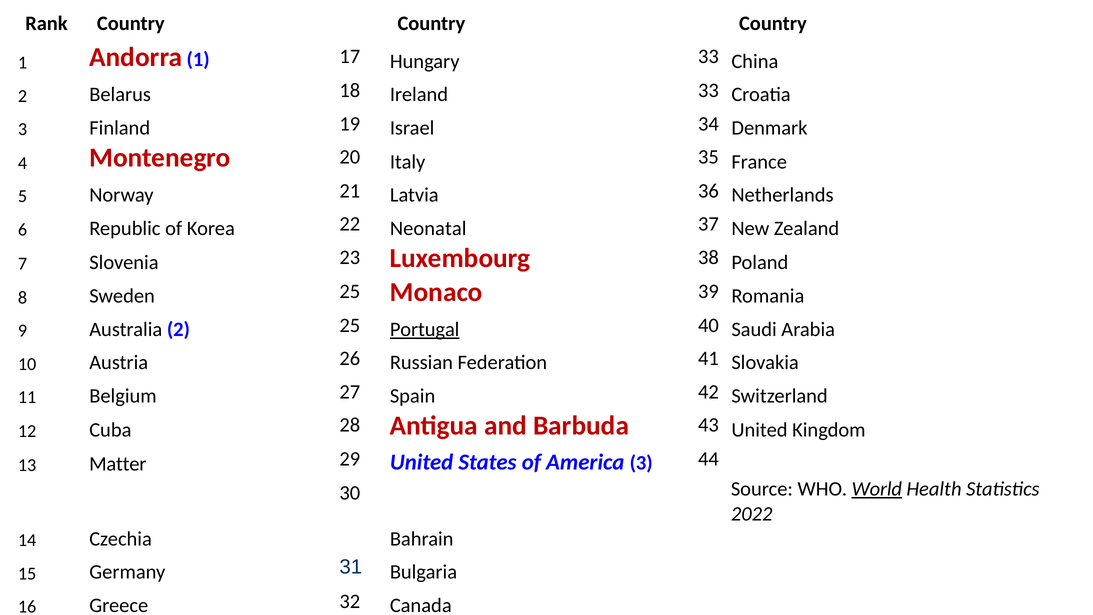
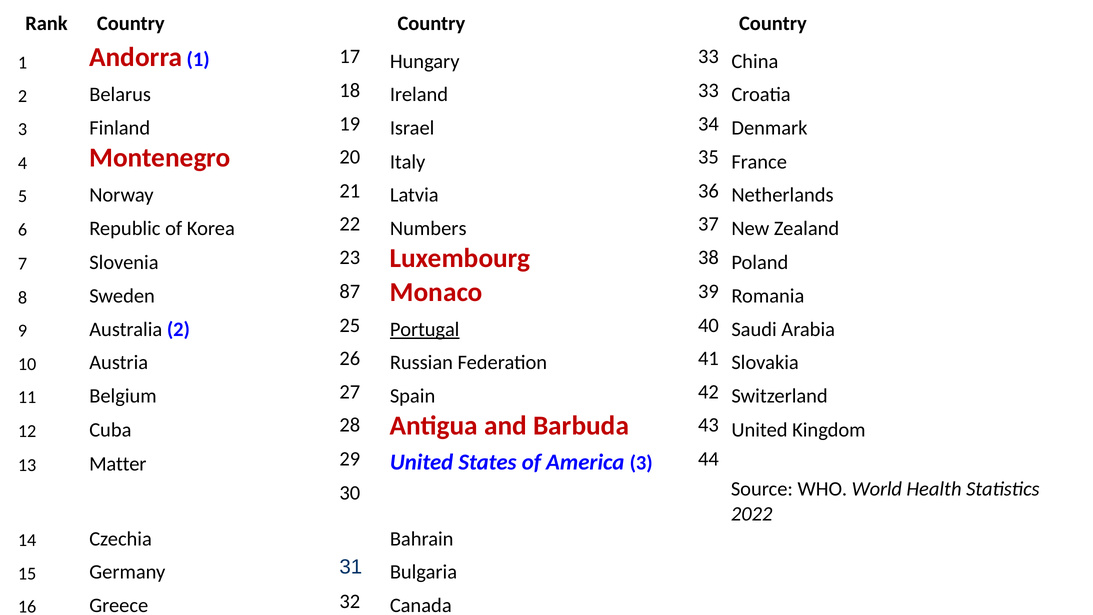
22 Neonatal: Neonatal -> Numbers (428, 228)
Sweden 25: 25 -> 87 (350, 291)
World underline: present -> none (877, 489)
